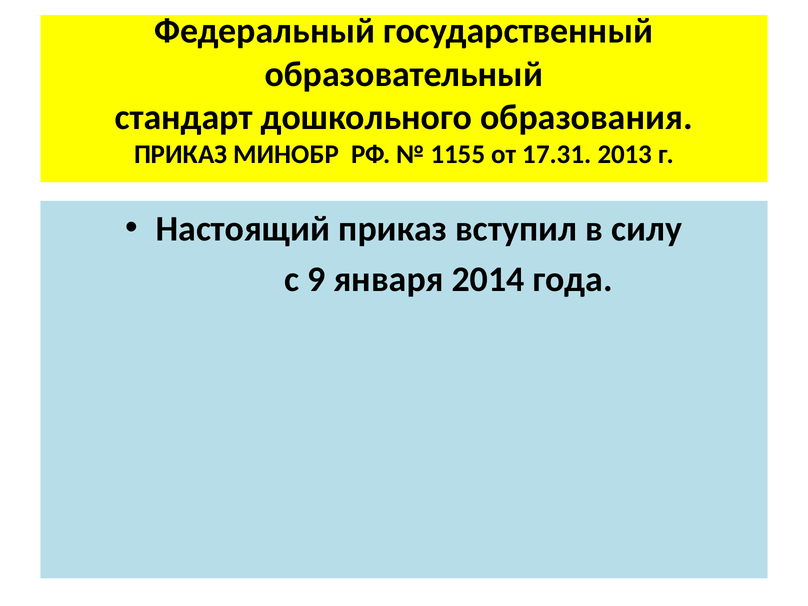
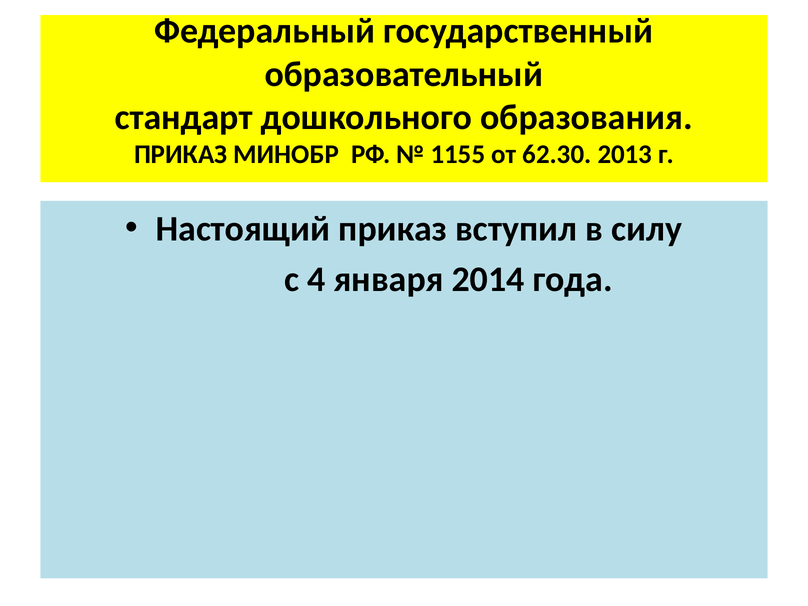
17.31: 17.31 -> 62.30 (557, 154)
9: 9 -> 4 (316, 279)
